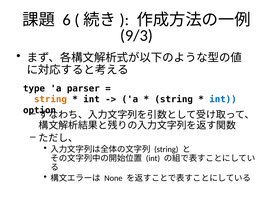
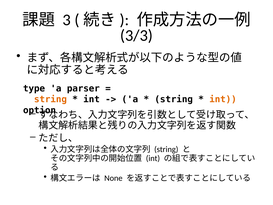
6: 6 -> 3 (67, 20)
9/3: 9/3 -> 3/3 (136, 36)
int colour: blue -> orange (223, 99)
